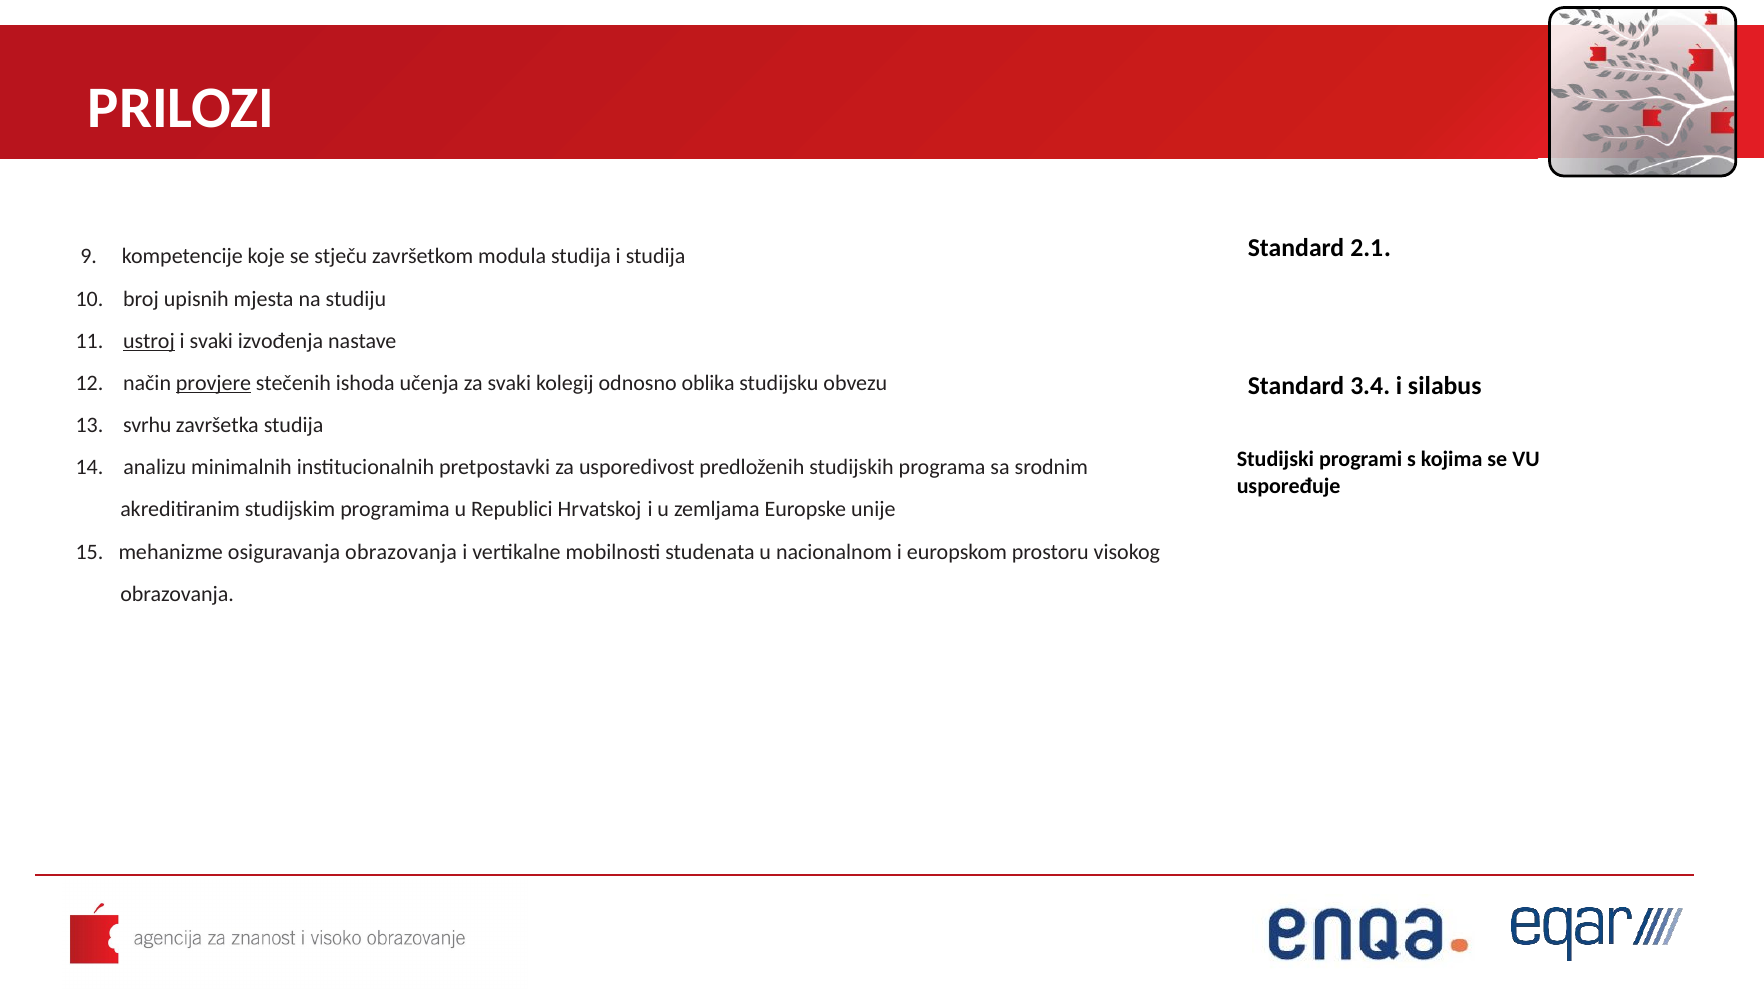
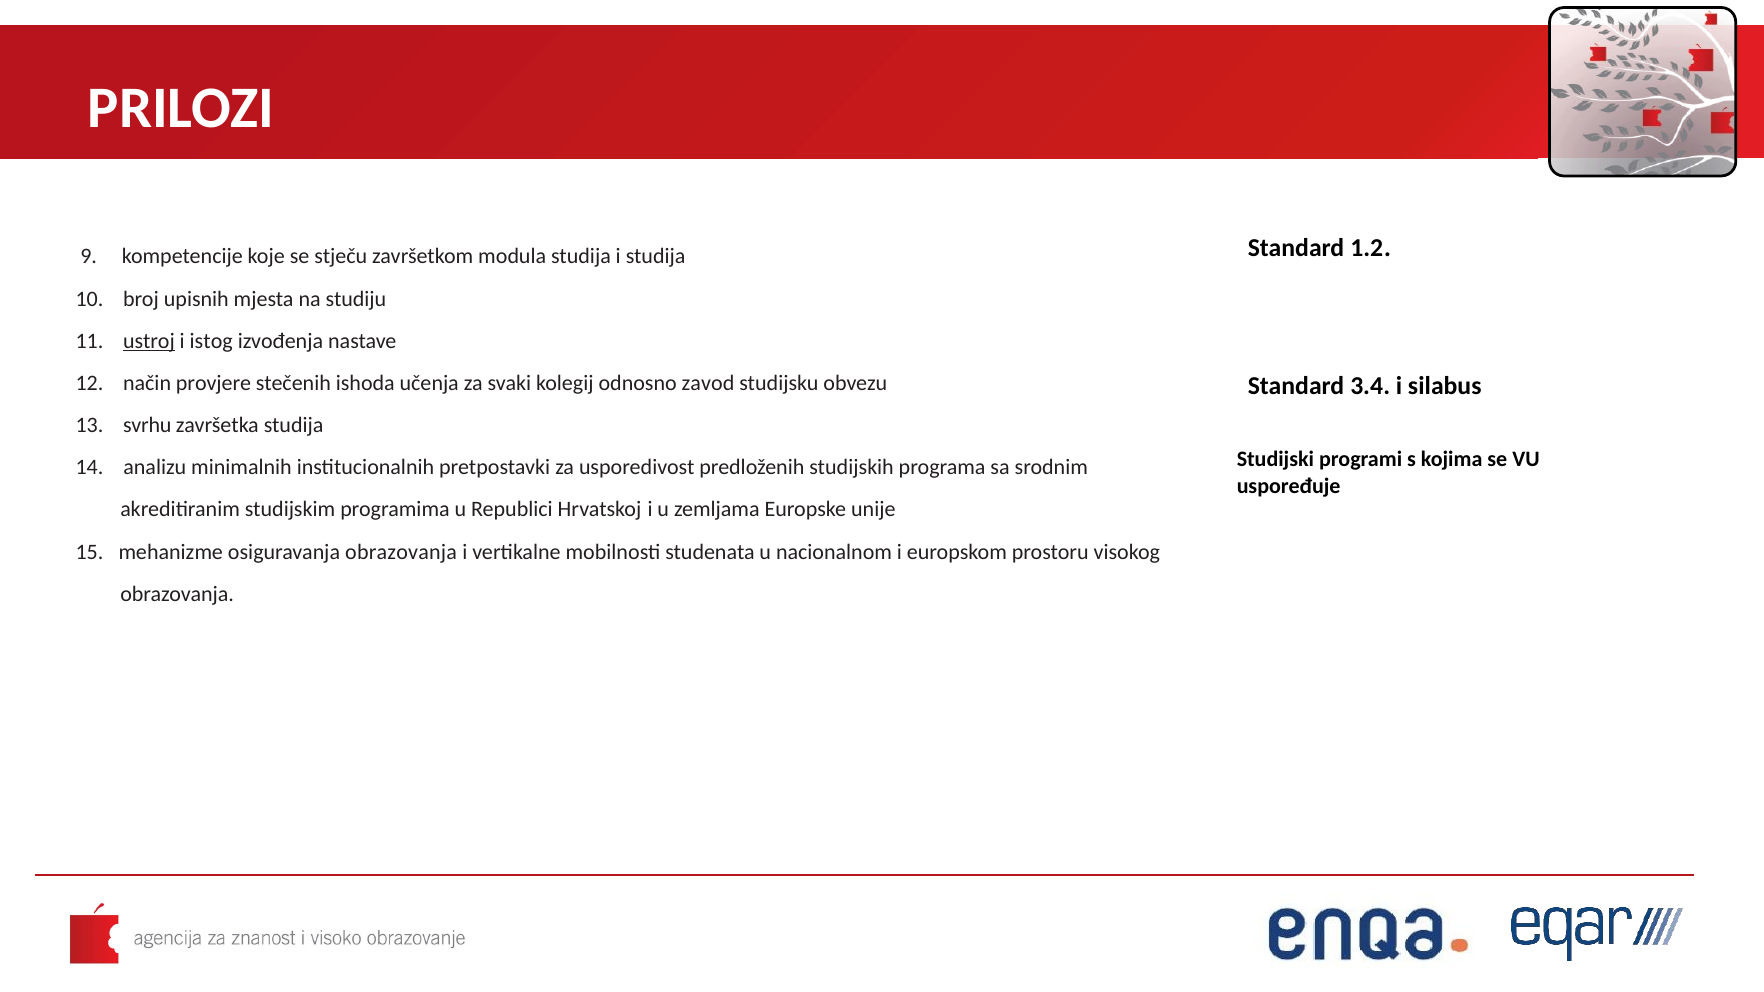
2.1: 2.1 -> 1.2 (1367, 248)
i svaki: svaki -> istog (211, 341)
provjere underline: present -> none (214, 383)
oblika: oblika -> zavod (708, 383)
